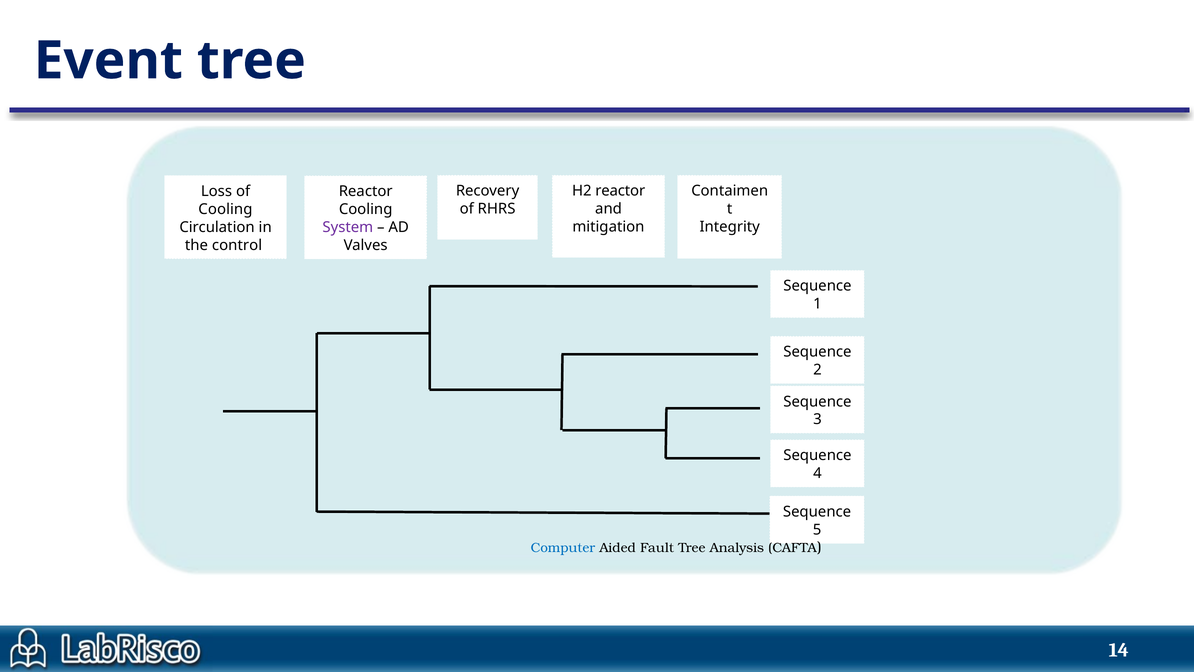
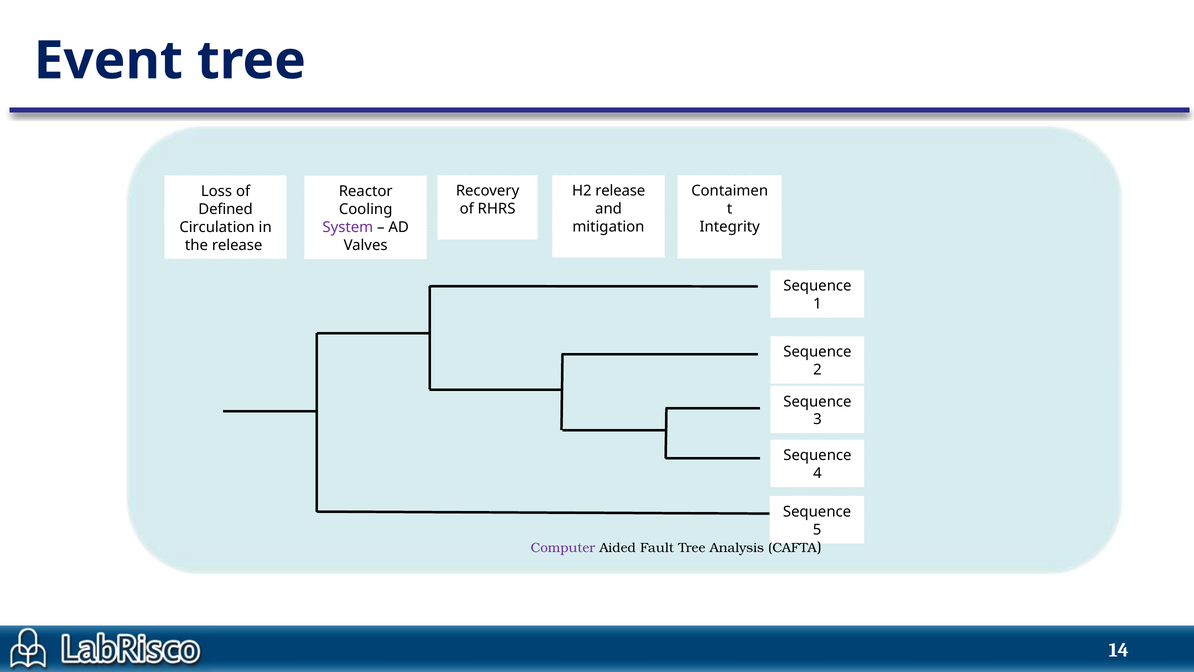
H2 reactor: reactor -> release (620, 191)
Cooling: Cooling -> Defined (226, 209)
the control: control -> release (237, 245)
Computer colour: blue -> purple (563, 548)
